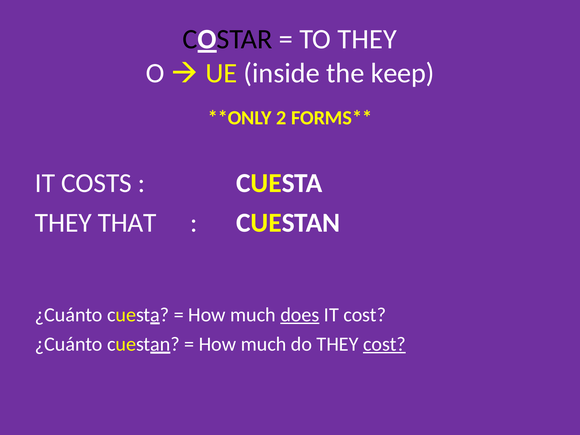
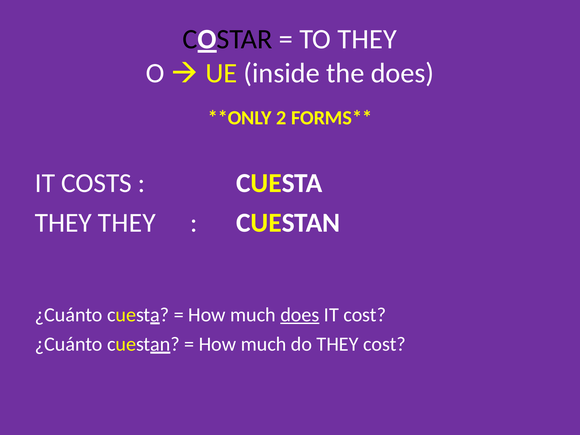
the keep: keep -> does (402, 73)
THEY THAT: THAT -> THEY (127, 223)
cost underline: present -> none (384, 344)
